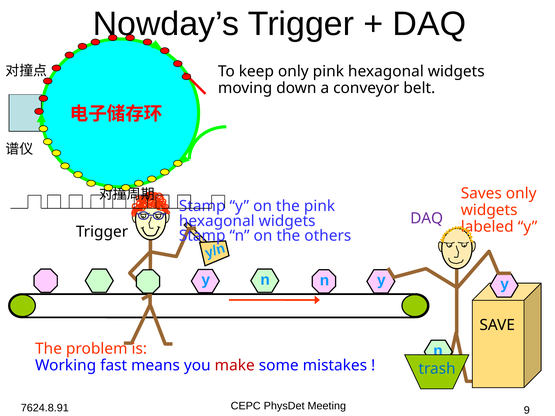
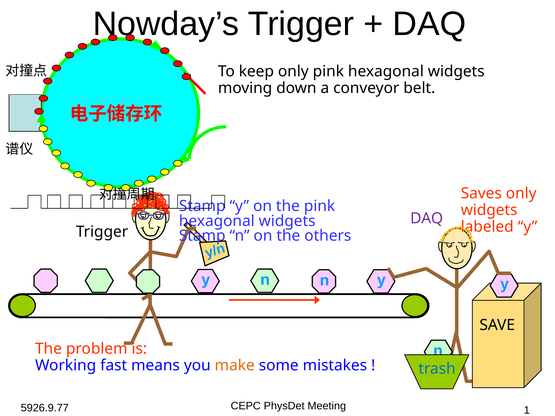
make colour: red -> orange (235, 366)
9: 9 -> 1 (527, 410)
7624.8.91: 7624.8.91 -> 5926.9.77 (45, 408)
